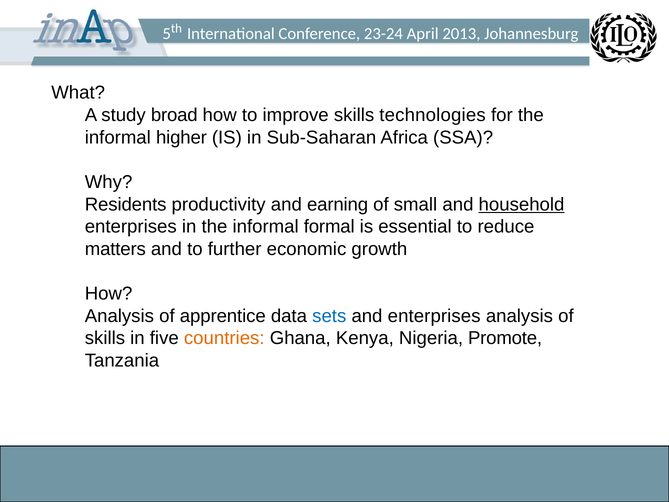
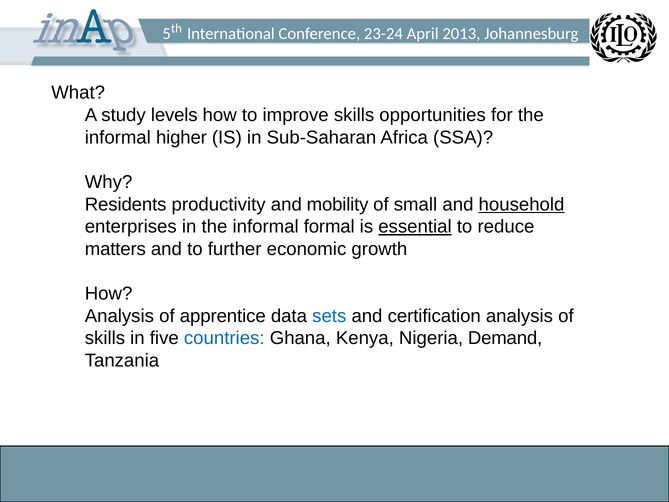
broad: broad -> levels (174, 115)
technologies: technologies -> opportunities (433, 115)
earning: earning -> mobility (338, 204)
essential underline: none -> present (415, 227)
and enterprises: enterprises -> certification (434, 316)
countries colour: orange -> blue (224, 338)
Promote: Promote -> Demand (505, 338)
